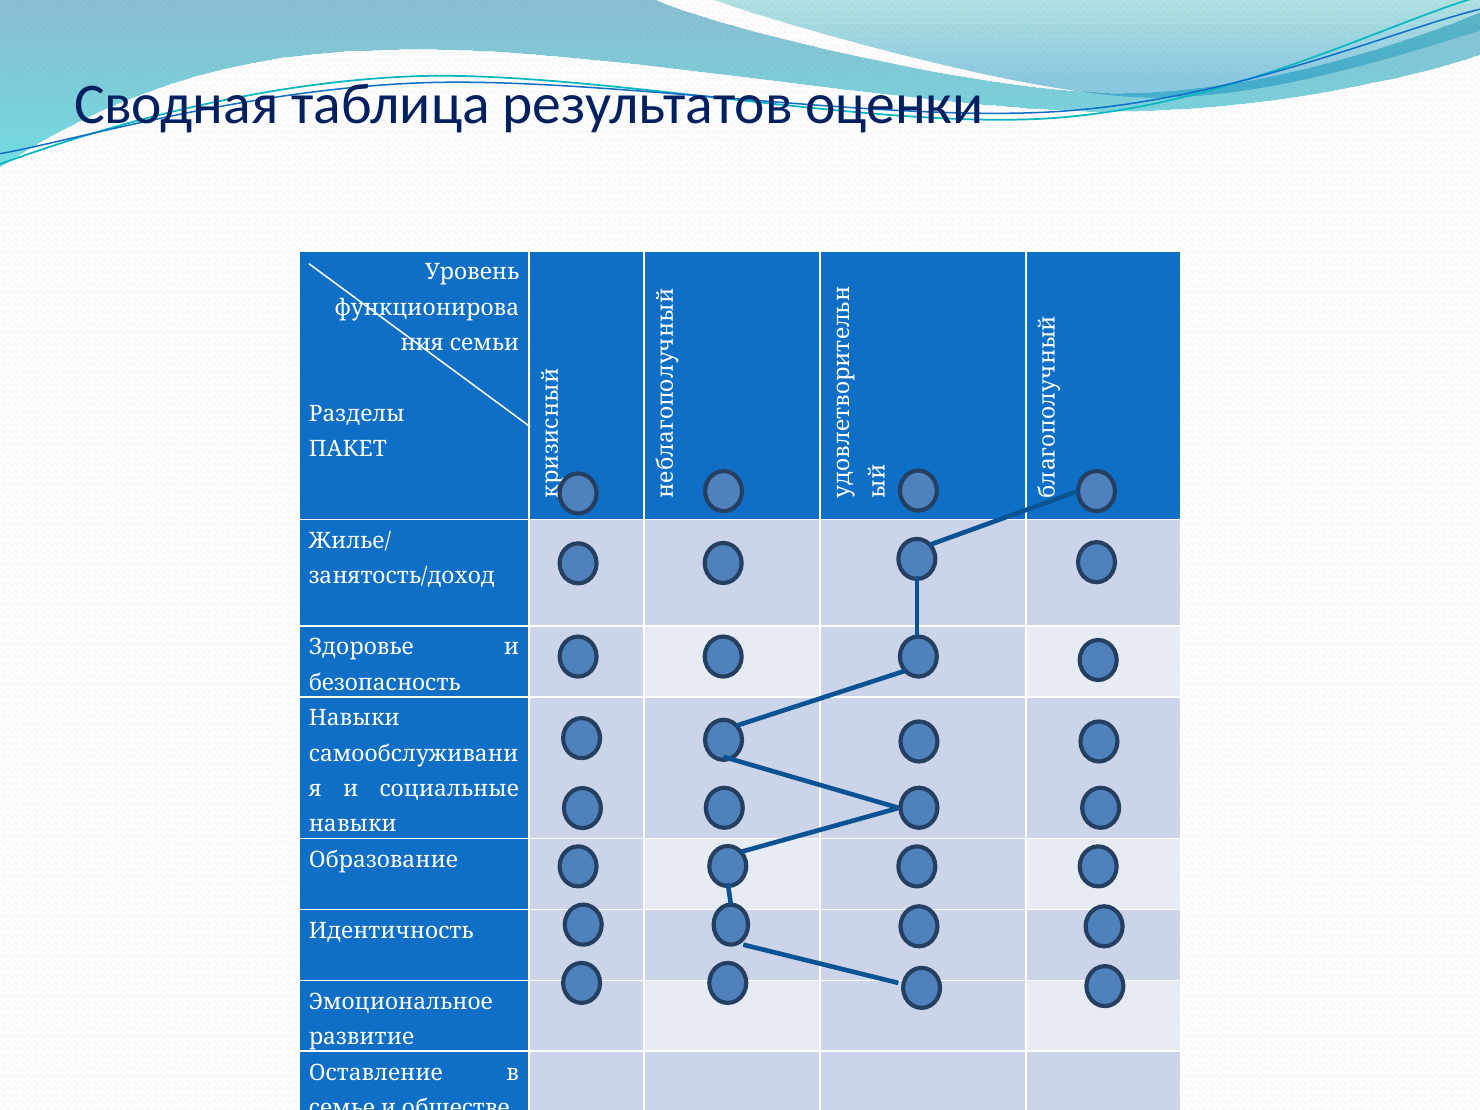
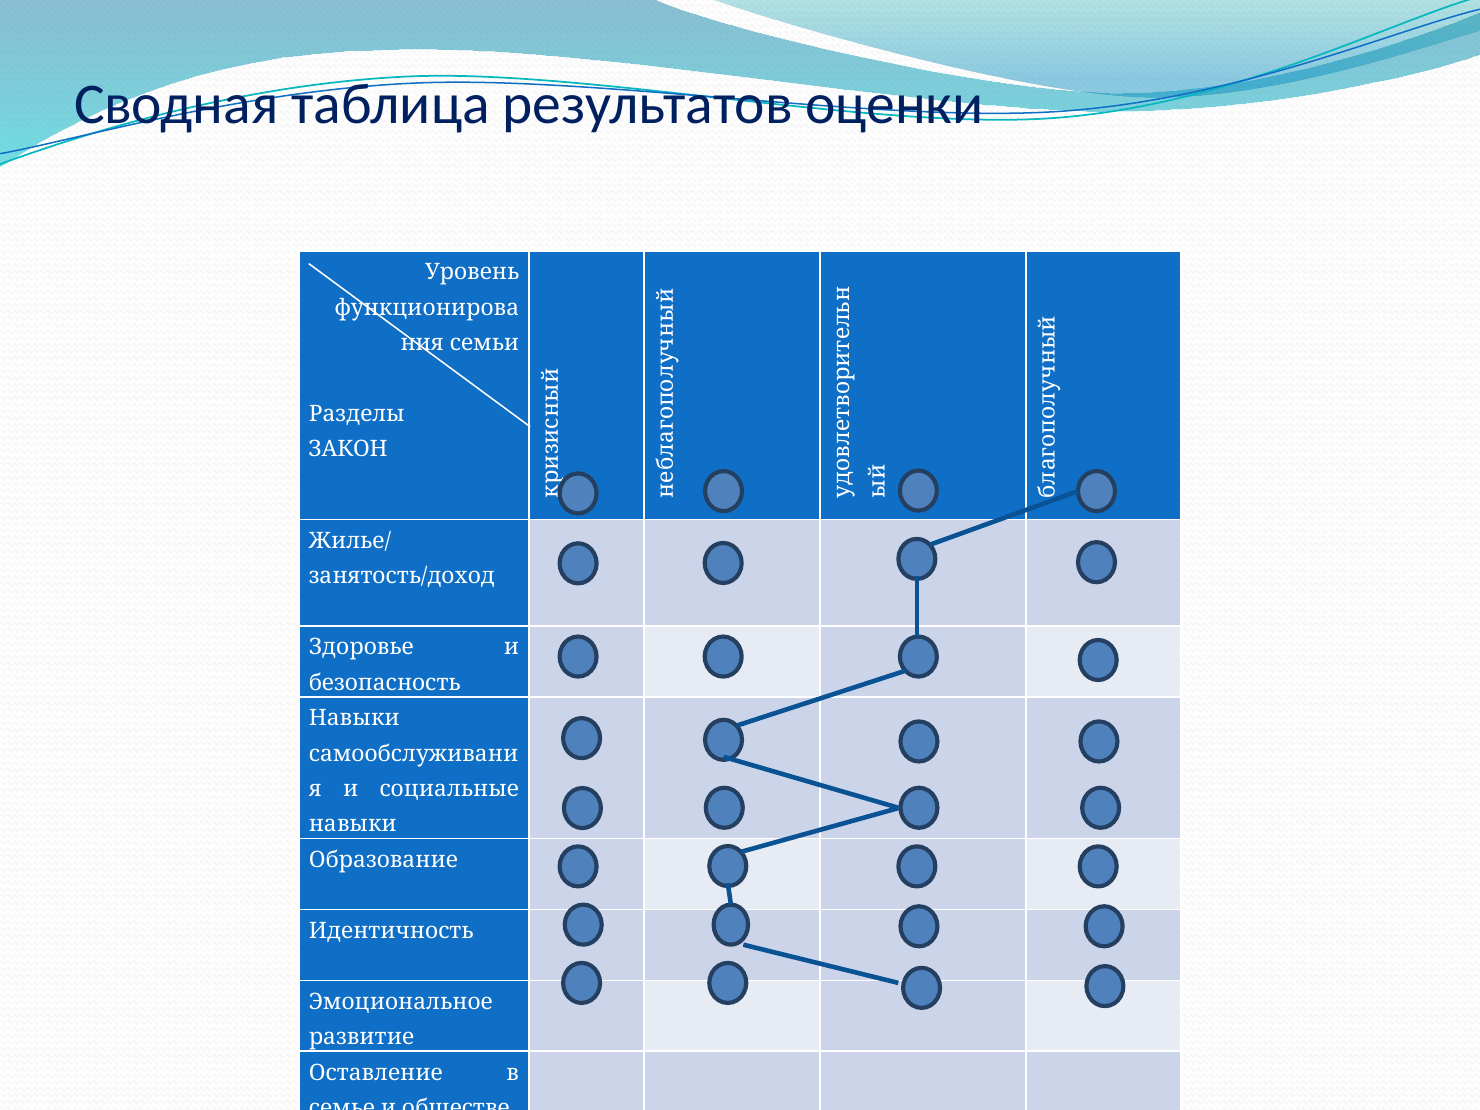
ПАКЕТ: ПАКЕТ -> ЗАКОН (348, 449)
